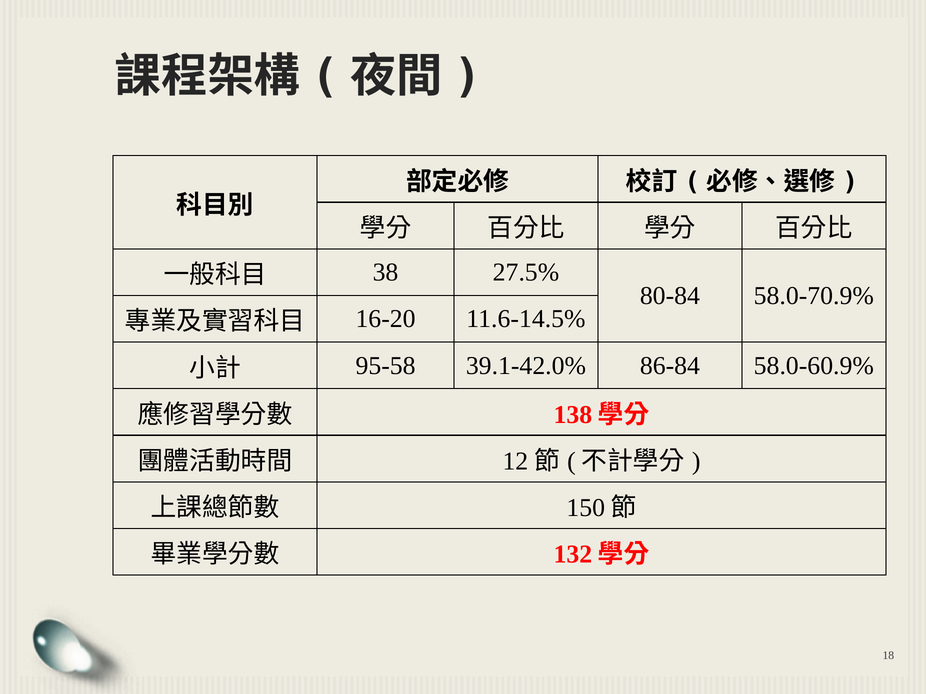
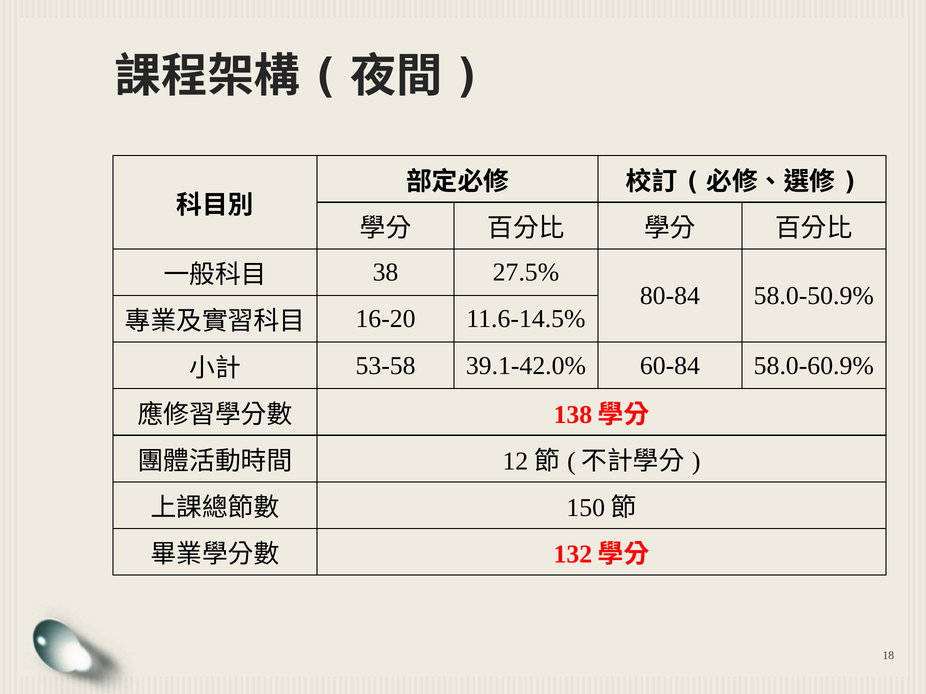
58.0-70.9%: 58.0-70.9% -> 58.0-50.9% (814, 296)
95-58: 95-58 -> 53-58 (386, 366)
86-84: 86-84 -> 60-84 (670, 366)
